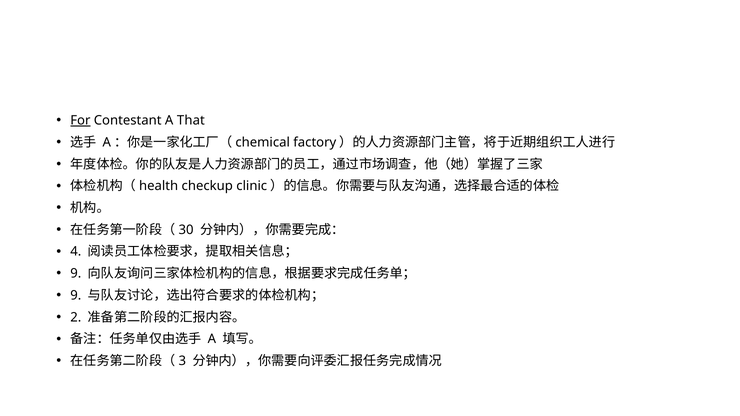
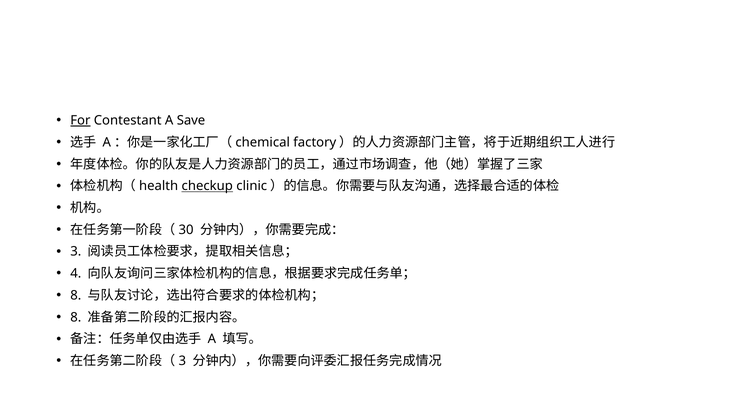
That: That -> Save (191, 121)
checkup underline: none -> present (207, 186)
4: 4 -> 3 (76, 252)
9: 9 -> 4 (76, 274)
9: 9 -> 8 (76, 296)
2: 2 -> 8 (76, 317)
